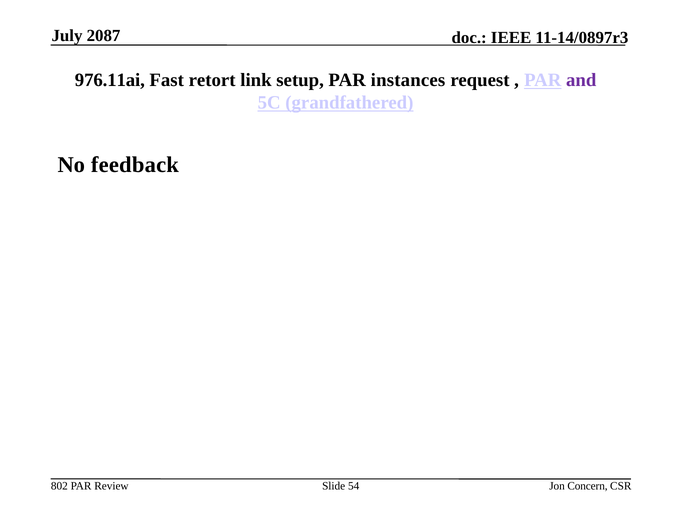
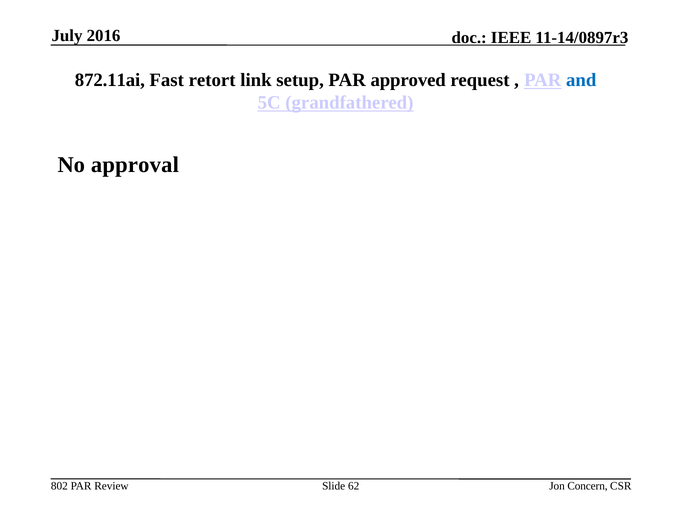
2087: 2087 -> 2016 (104, 36)
976.11ai: 976.11ai -> 872.11ai (110, 80)
instances: instances -> approved (408, 80)
and colour: purple -> blue (581, 80)
feedback: feedback -> approval (135, 165)
54: 54 -> 62 (354, 486)
